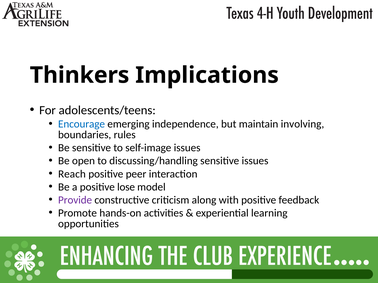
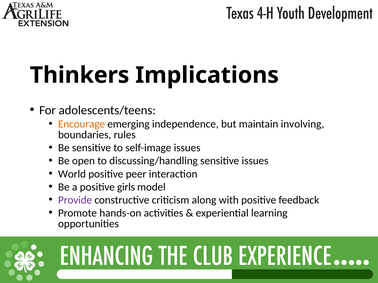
Encourage colour: blue -> orange (82, 124)
Reach: Reach -> World (72, 174)
lose: lose -> girls (126, 187)
